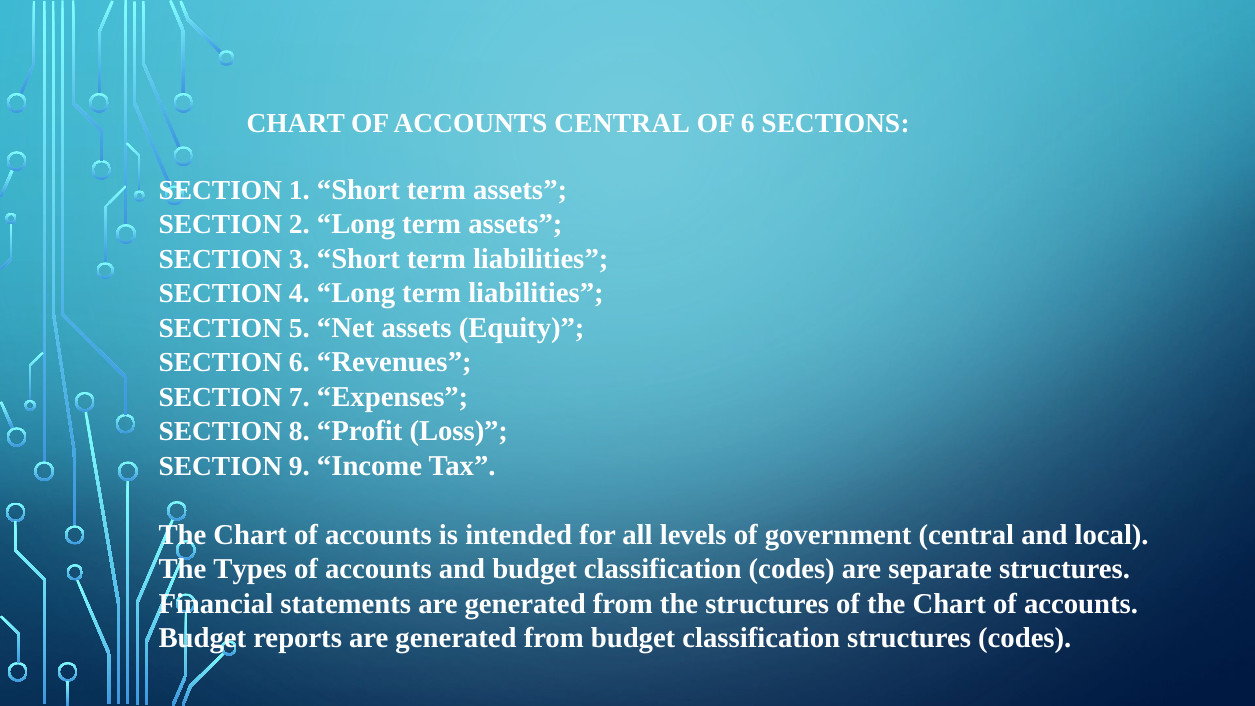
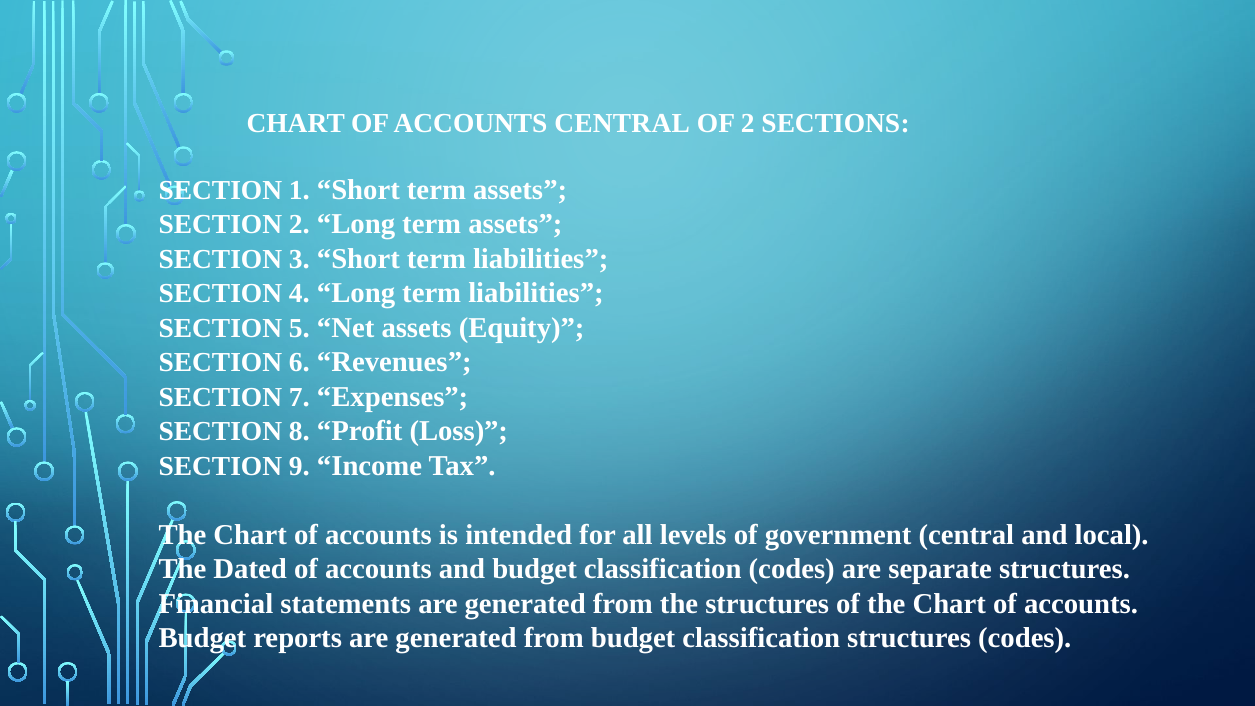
OF 6: 6 -> 2 (748, 123)
Types: Types -> Dated (250, 569)
